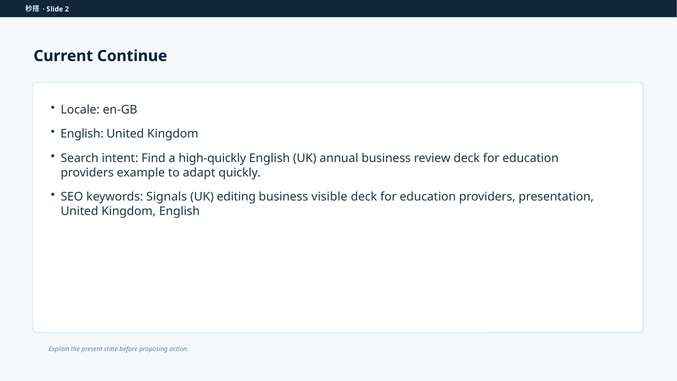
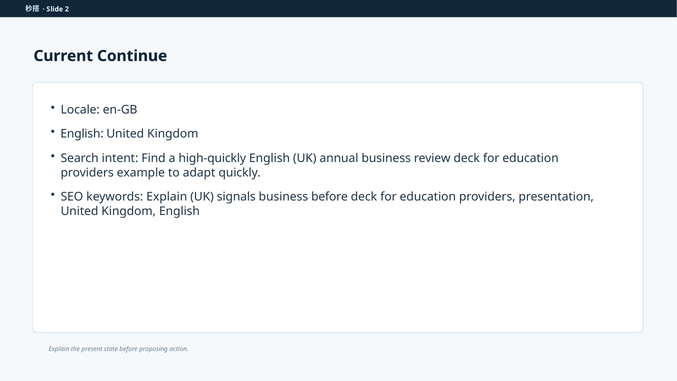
keywords Signals: Signals -> Explain (167, 197)
editing: editing -> signals (236, 197)
business visible: visible -> before (330, 197)
